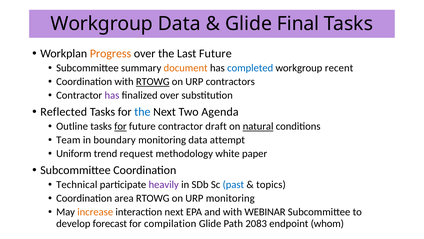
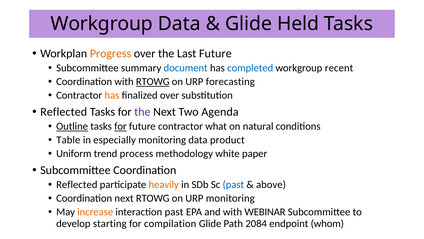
Final: Final -> Held (298, 24)
document colour: orange -> blue (186, 68)
contractors: contractors -> forecasting (230, 81)
has colour: purple -> orange (112, 95)
the colour: blue -> purple (142, 112)
Outline underline: none -> present (72, 126)
draft: draft -> what (216, 126)
natural underline: present -> none (258, 126)
Team: Team -> Table (68, 140)
boundary: boundary -> especially (115, 140)
attempt: attempt -> product (227, 140)
request: request -> process (136, 153)
Technical: Technical -> Reflected (77, 184)
heavily colour: purple -> orange (164, 184)
topics: topics -> above (271, 184)
Coordination area: area -> next (124, 198)
interaction next: next -> past (174, 212)
forecast: forecast -> starting (110, 223)
2083: 2083 -> 2084 (256, 223)
